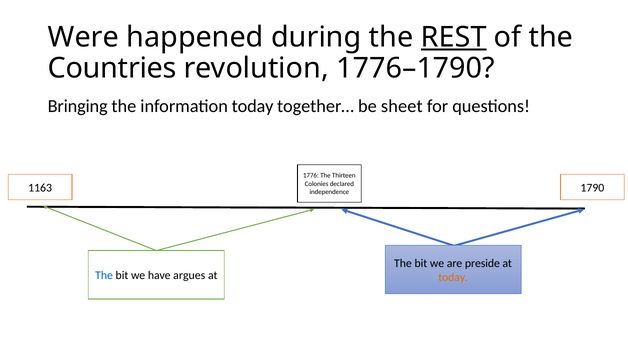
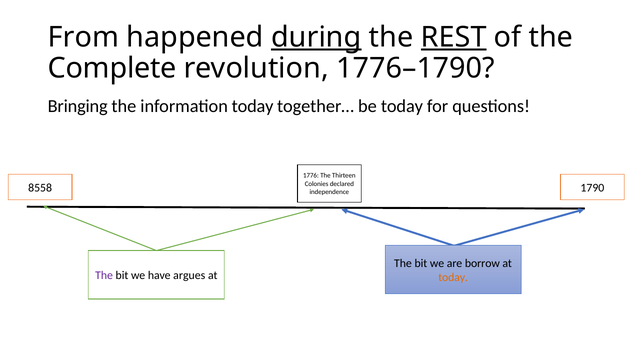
Were: Were -> From (83, 37)
during underline: none -> present (316, 37)
Countries: Countries -> Complete (112, 68)
be sheet: sheet -> today (402, 106)
1163: 1163 -> 8558 (40, 188)
preside: preside -> borrow (482, 263)
The colour: blue -> purple (104, 276)
